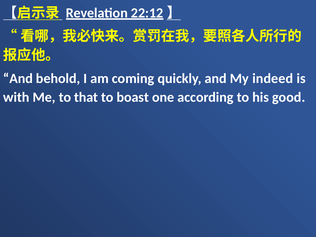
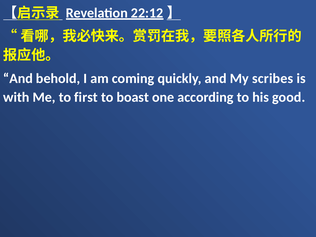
indeed: indeed -> scribes (273, 78)
that: that -> first (86, 97)
